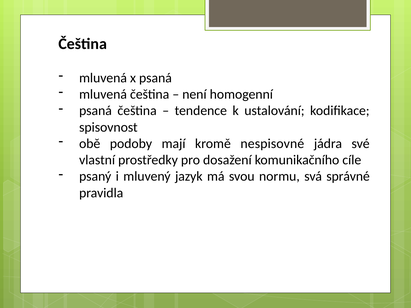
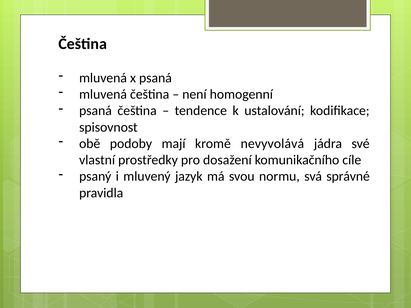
nespisovné: nespisovné -> nevyvolává (272, 144)
